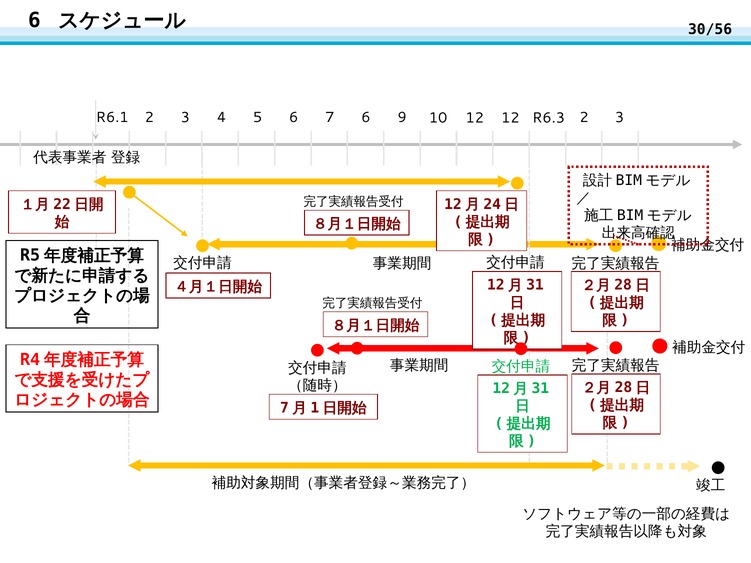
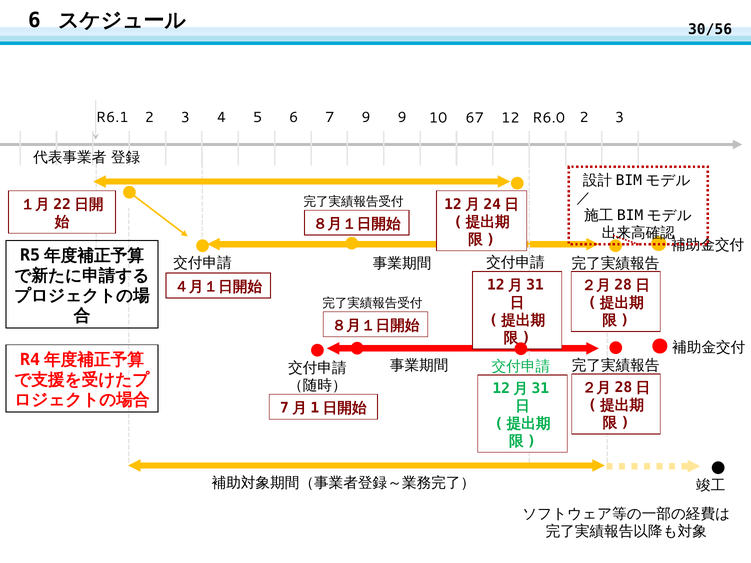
7 6: 6 -> 9 (366, 117)
10 12: 12 -> 67 (475, 118)
R6.3: R6.3 -> R6.0 (549, 118)
